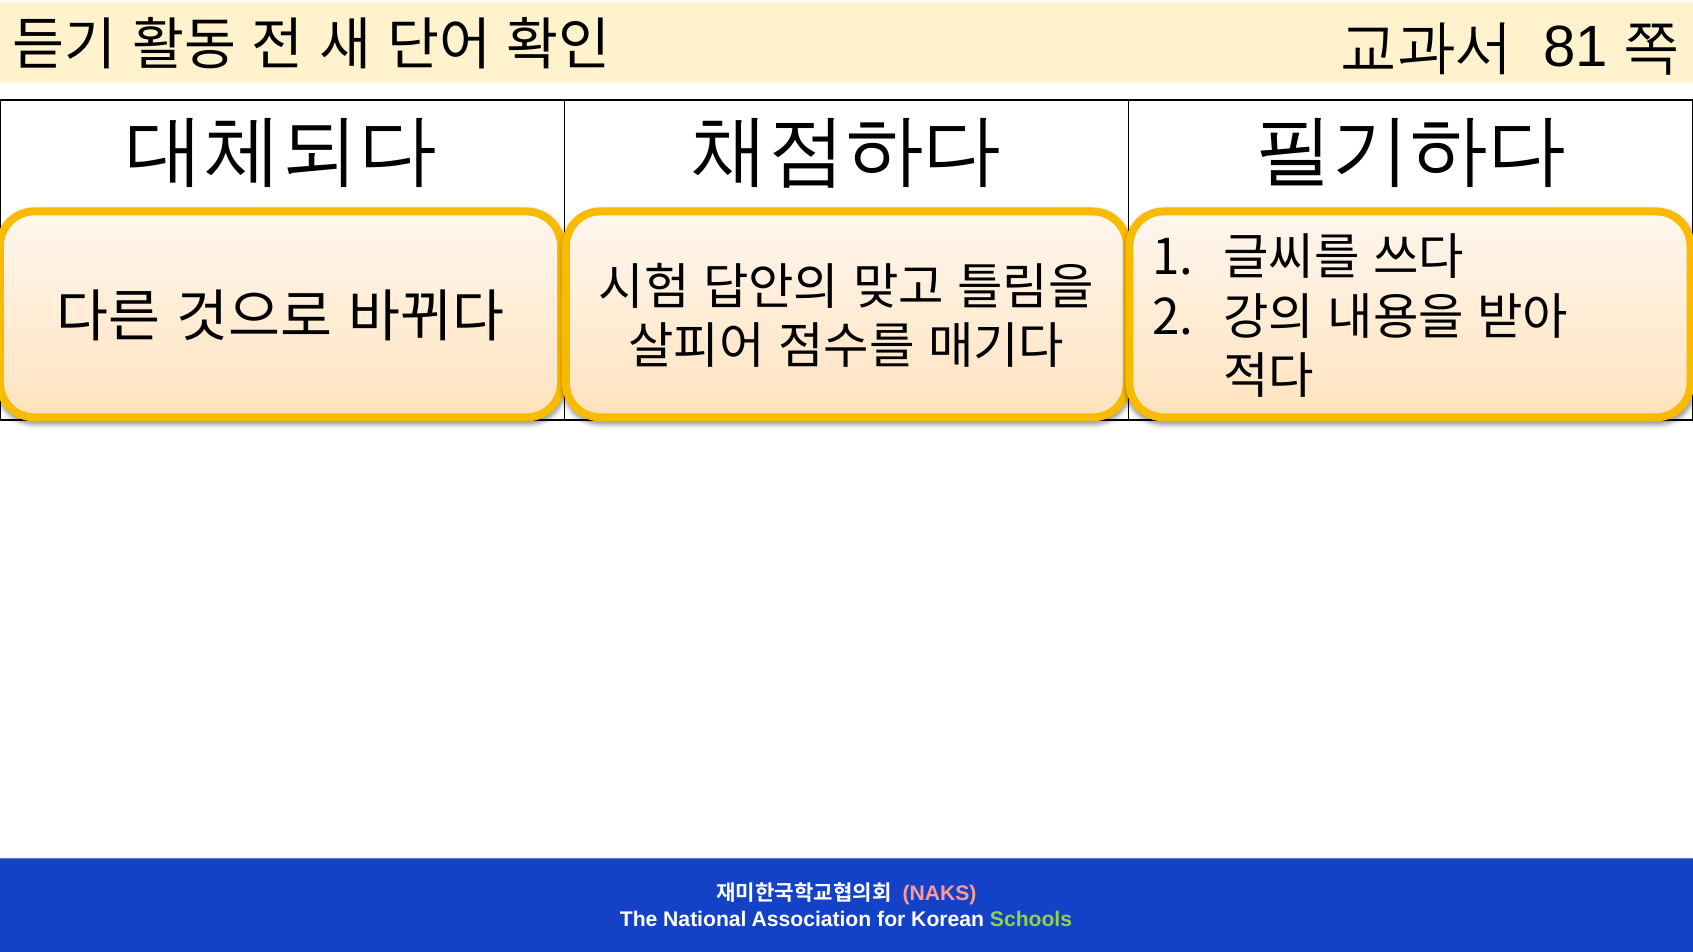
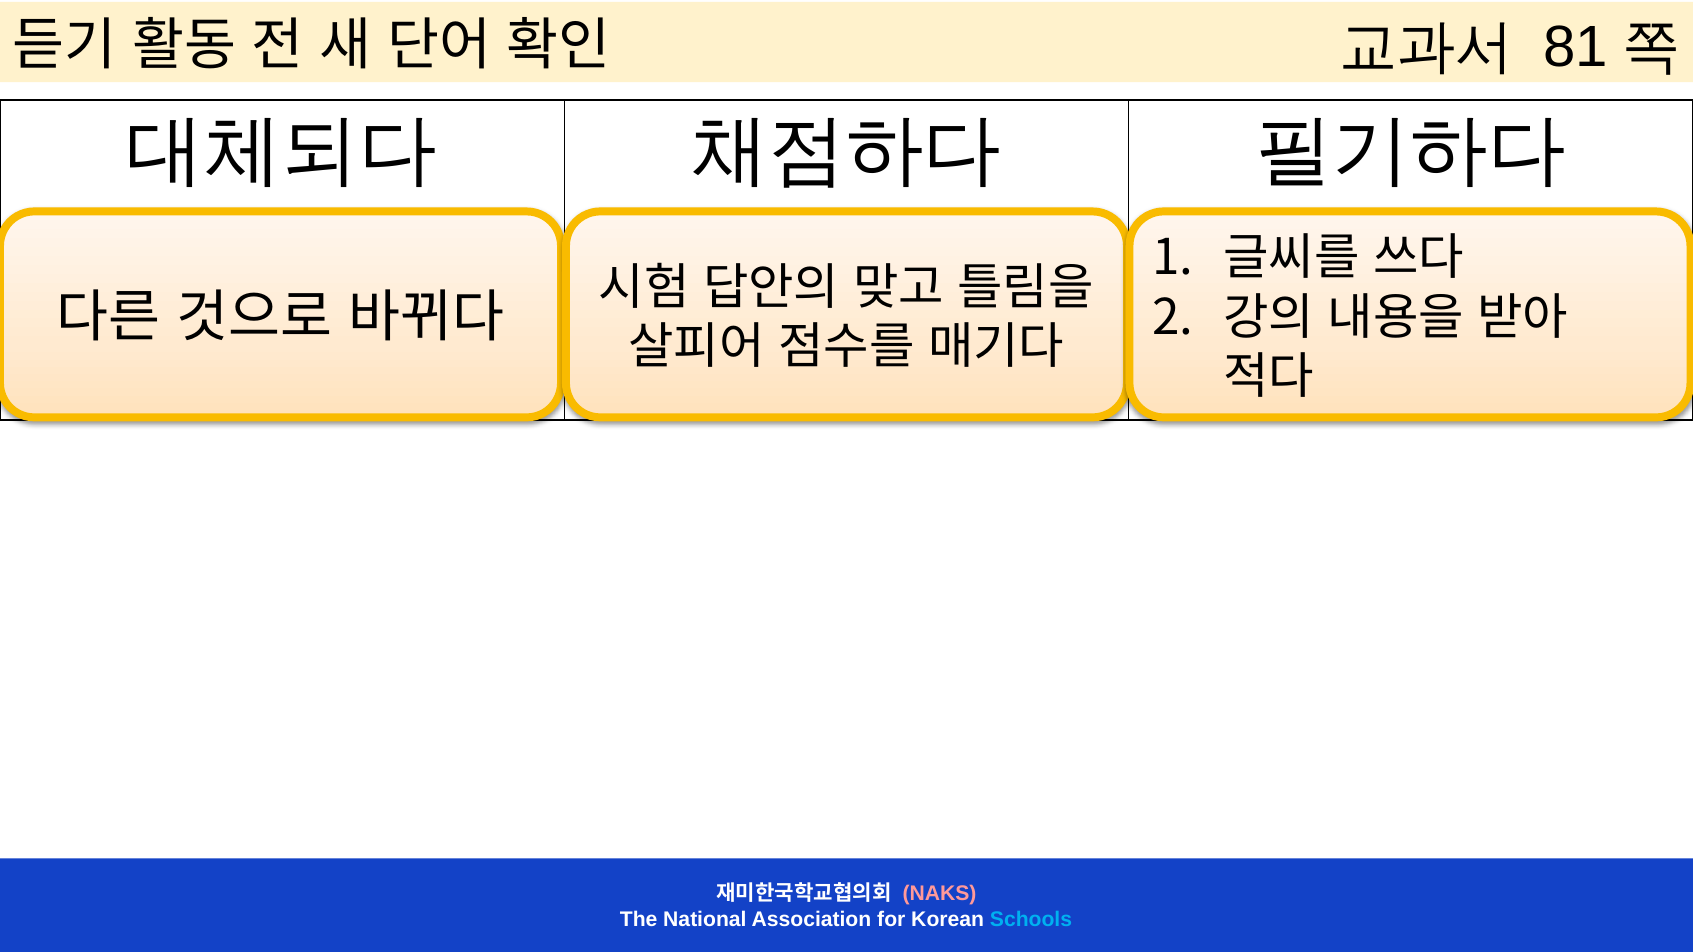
Schools colour: light green -> light blue (1031, 920)
